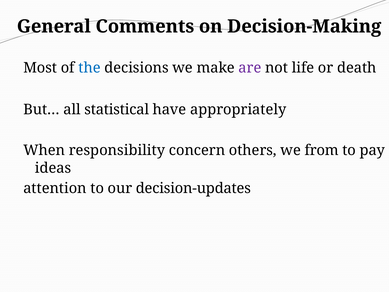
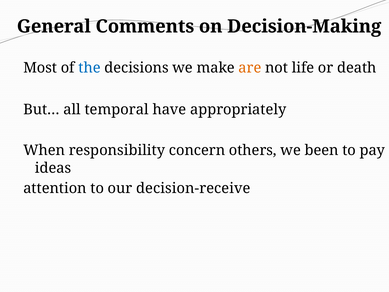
are colour: purple -> orange (250, 68)
statistical: statistical -> temporal (117, 109)
from: from -> been (322, 150)
decision-updates: decision-updates -> decision-receive (193, 188)
